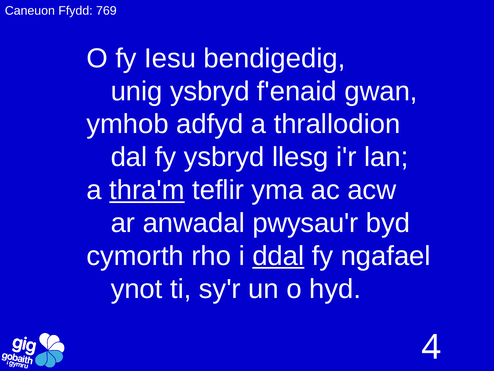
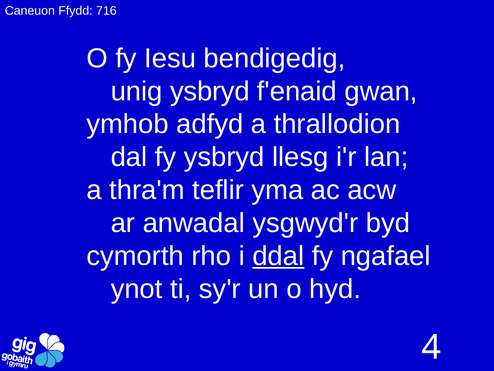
769: 769 -> 716 (106, 11)
thra'm underline: present -> none (147, 190)
pwysau'r: pwysau'r -> ysgwyd'r (305, 223)
